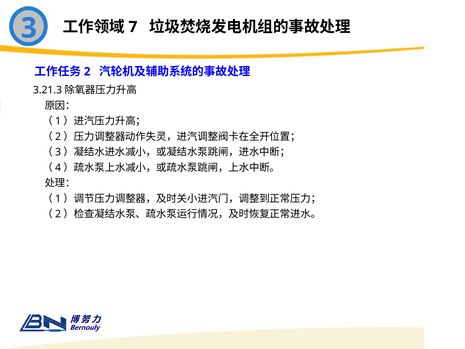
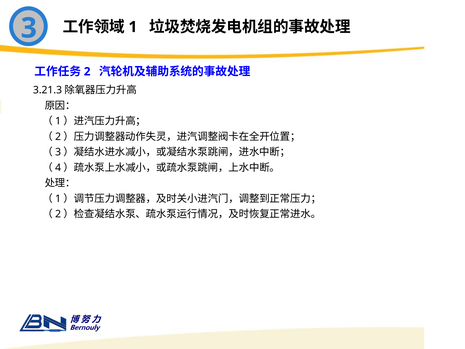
7: 7 -> 1 (133, 27)
